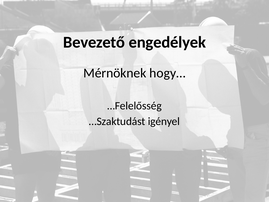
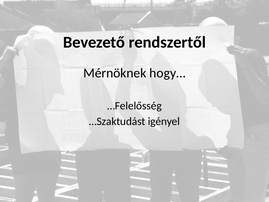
engedélyek: engedélyek -> rendszertől (167, 42)
